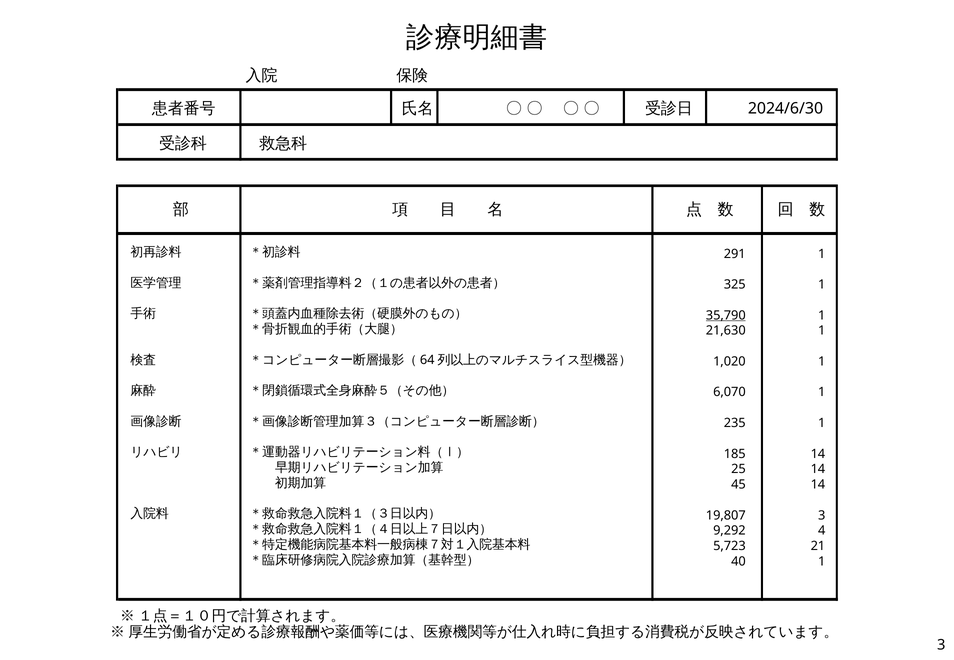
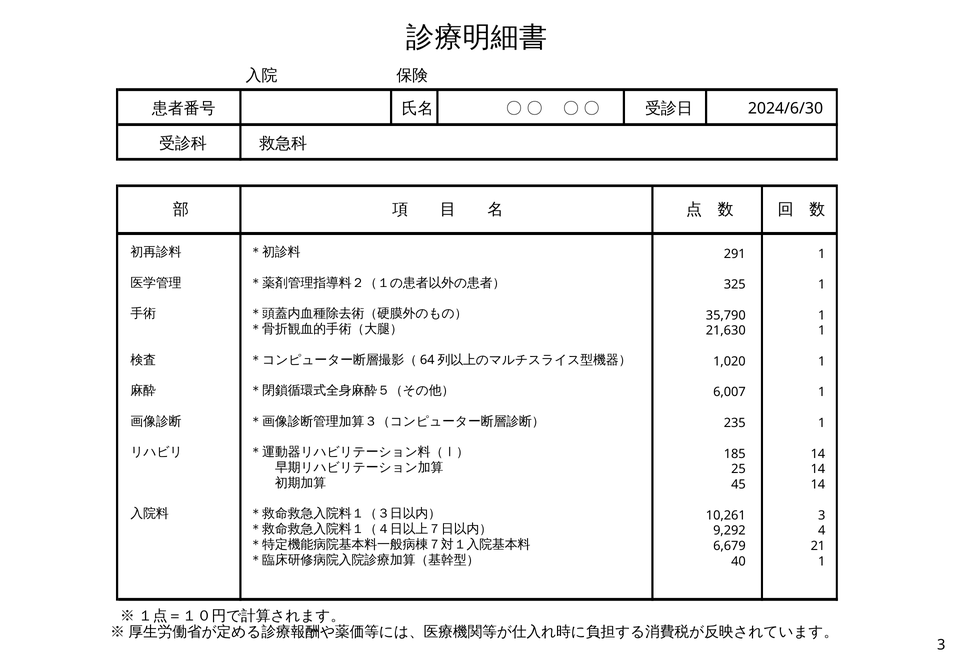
35,790 underline: present -> none (726, 316)
6,070: 6,070 -> 6,007 (729, 393)
19,807: 19,807 -> 10,261 (726, 516)
5,723: 5,723 -> 6,679 (729, 546)
